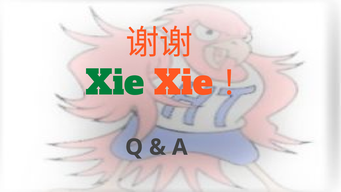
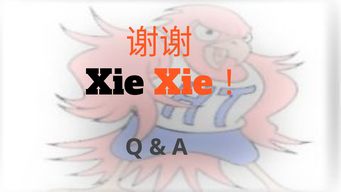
Xie colour: green -> black (115, 83)
